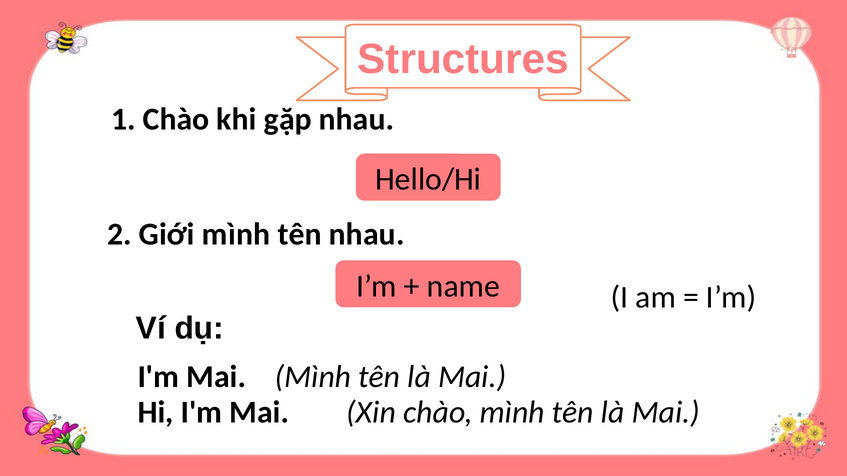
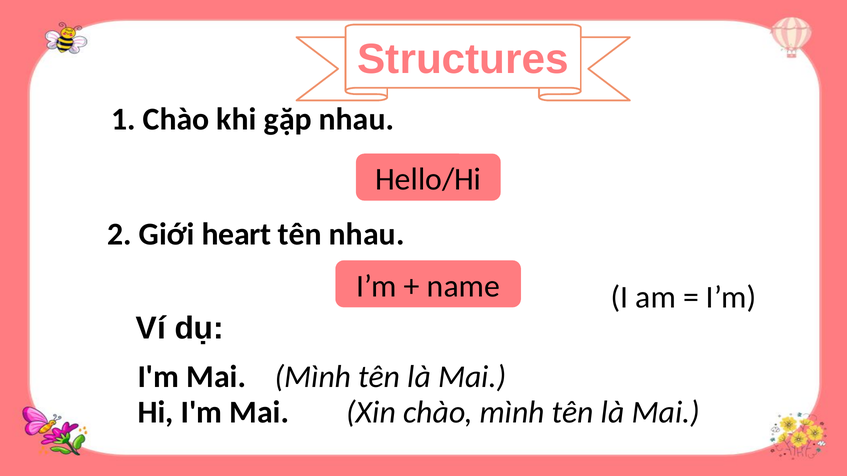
Giới mình: mình -> heart (236, 234)
